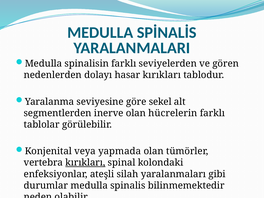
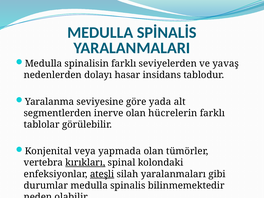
gören: gören -> yavaş (226, 64)
hasar kırıkları: kırıkları -> insidans (162, 75)
sekel: sekel -> yada (160, 102)
ateşli underline: none -> present (102, 174)
